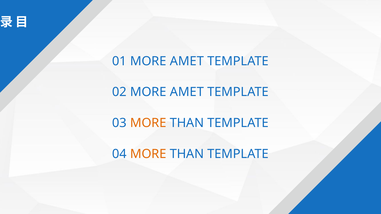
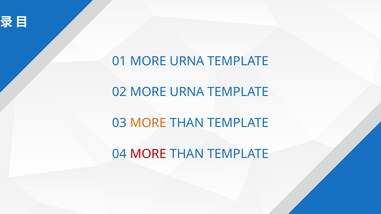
01 MORE AMET: AMET -> URNA (187, 61)
02 MORE AMET: AMET -> URNA (187, 92)
MORE colour: orange -> red (148, 154)
